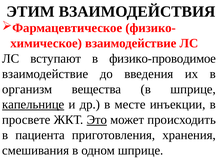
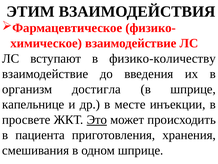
физико-проводимое: физико-проводимое -> физико-количеству (162, 58)
вещества: вещества -> достигла (96, 89)
капельнице underline: present -> none (33, 104)
